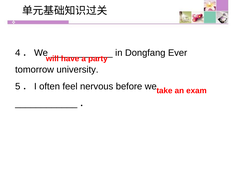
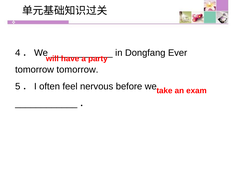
tomorrow university: university -> tomorrow (77, 70)
